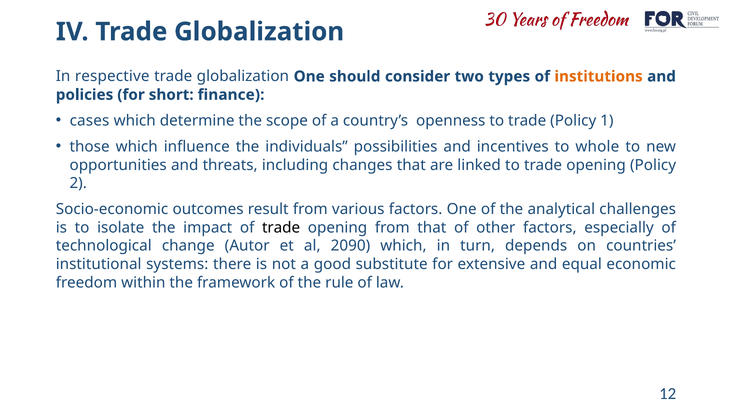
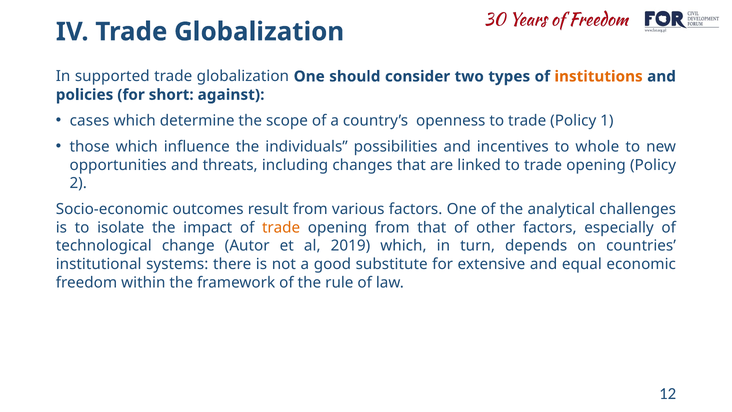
respective: respective -> supported (112, 76)
finance: finance -> against (231, 95)
trade colour: black -> orange (281, 227)
2090: 2090 -> 2019 (350, 246)
